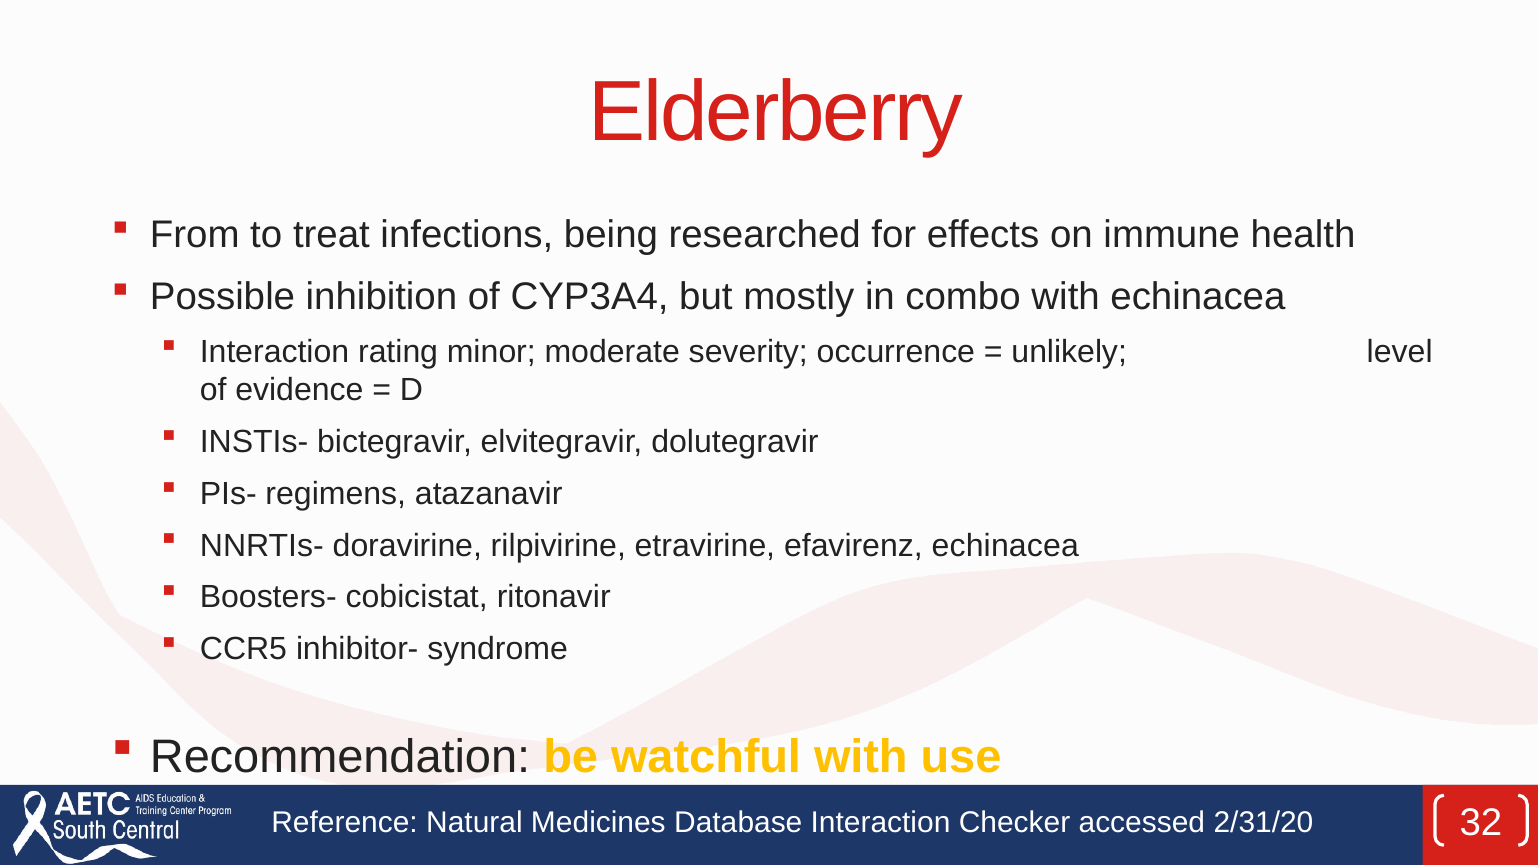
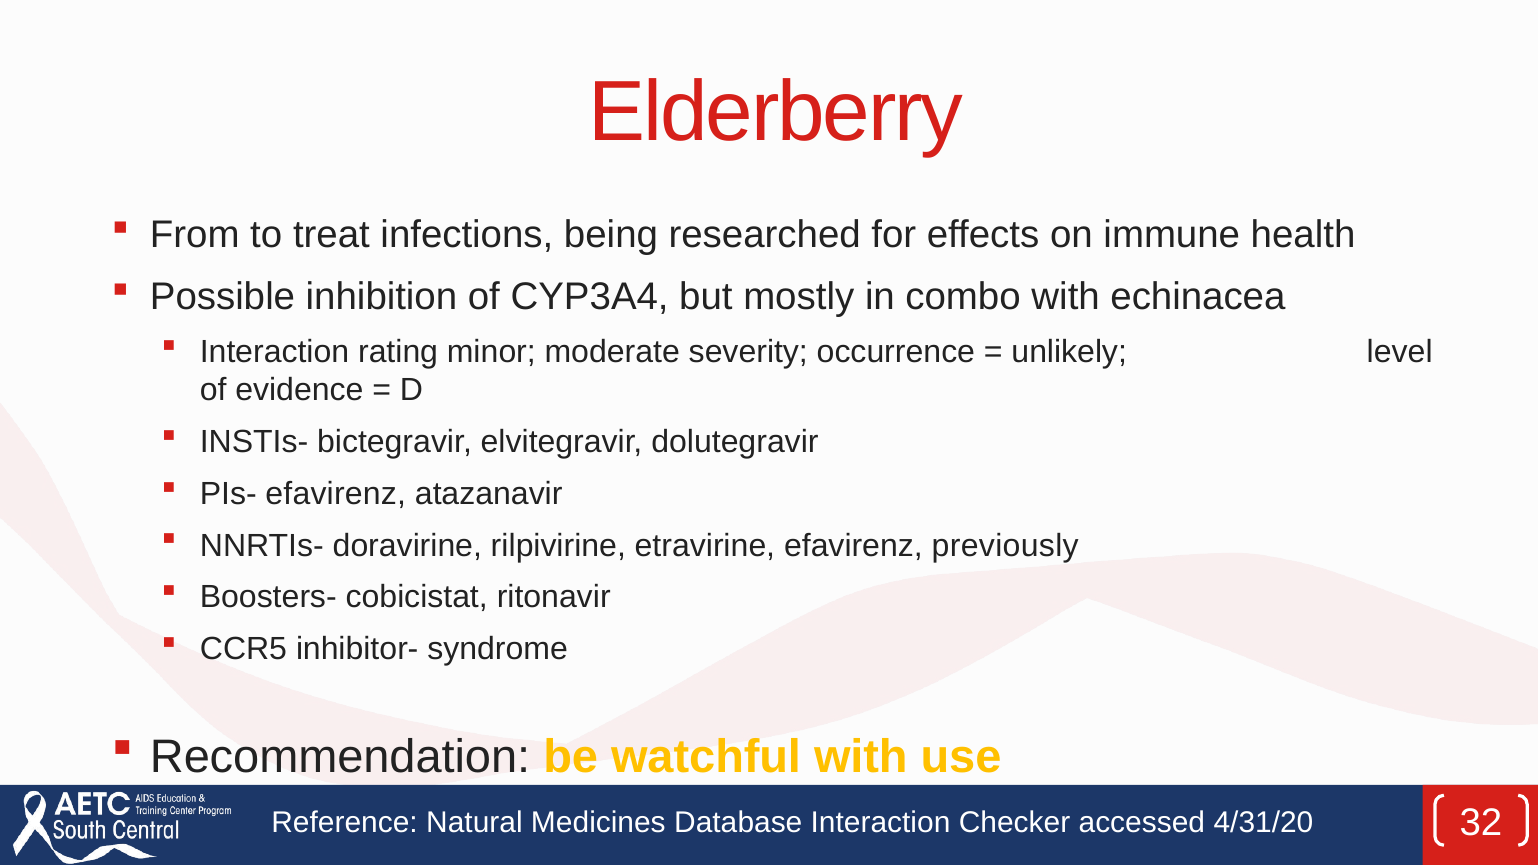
PIs- regimens: regimens -> efavirenz (336, 494)
efavirenz echinacea: echinacea -> previously (1005, 546)
2/31/20: 2/31/20 -> 4/31/20 (1263, 823)
